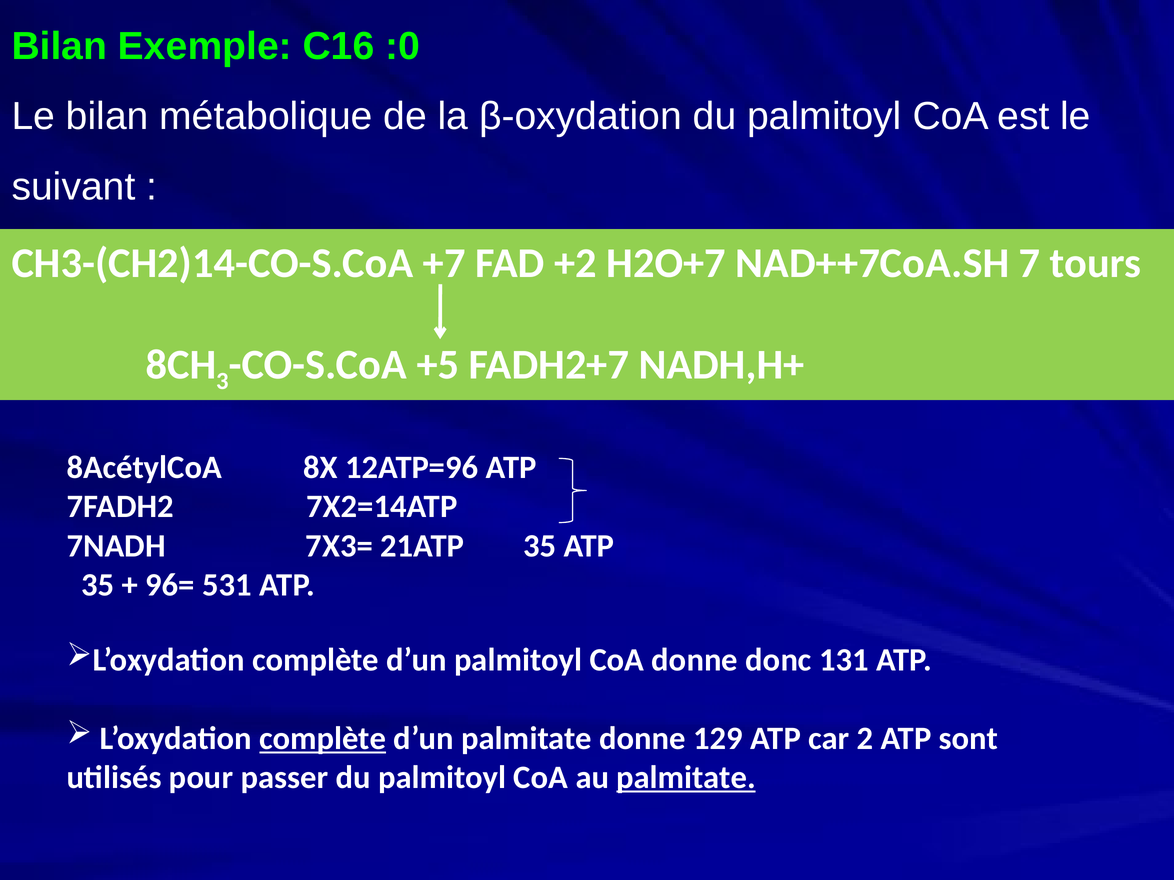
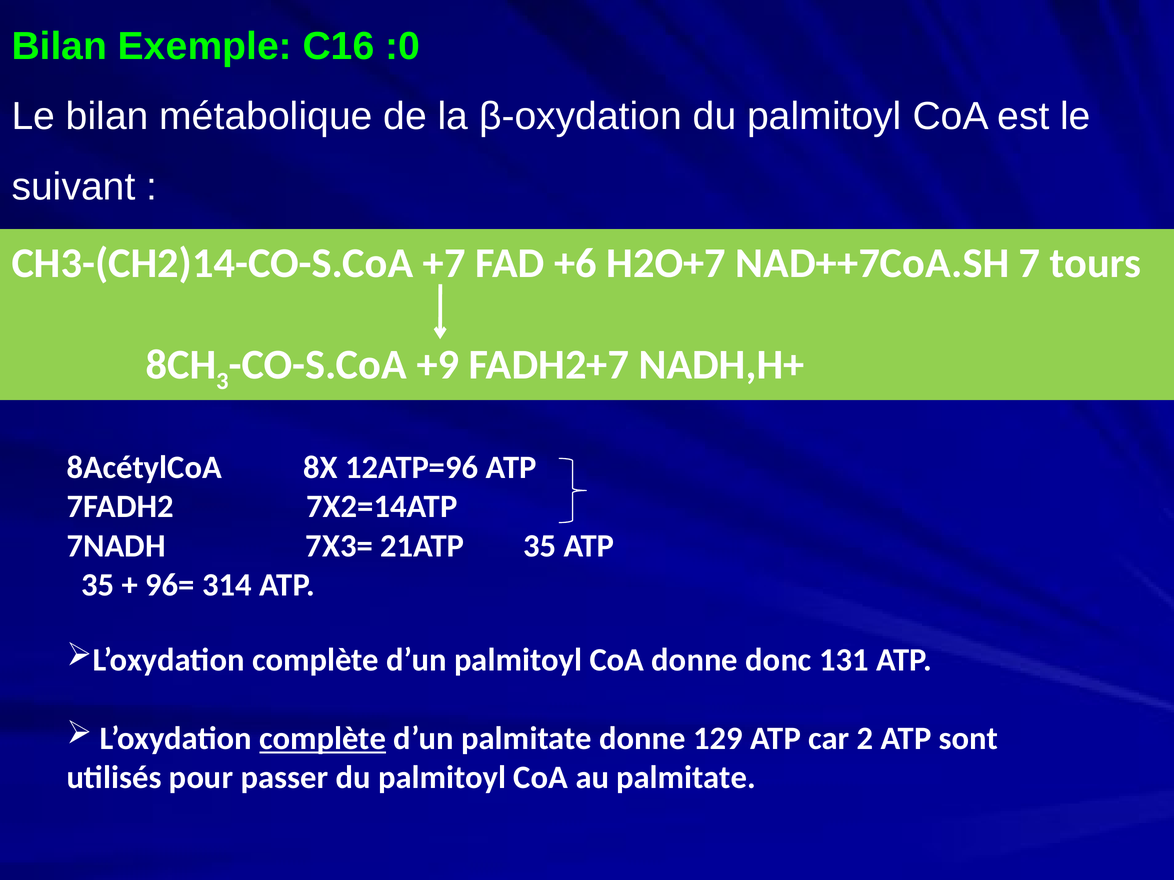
+2: +2 -> +6 (576, 263)
+5: +5 -> +9 (438, 365)
531: 531 -> 314 (227, 585)
palmitate underline: present -> none (686, 778)
